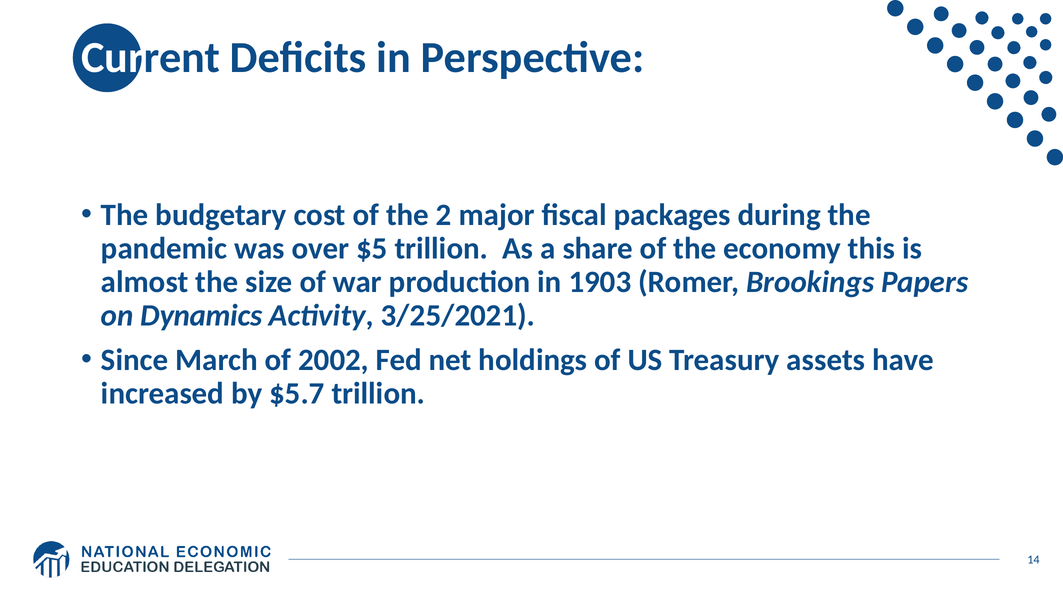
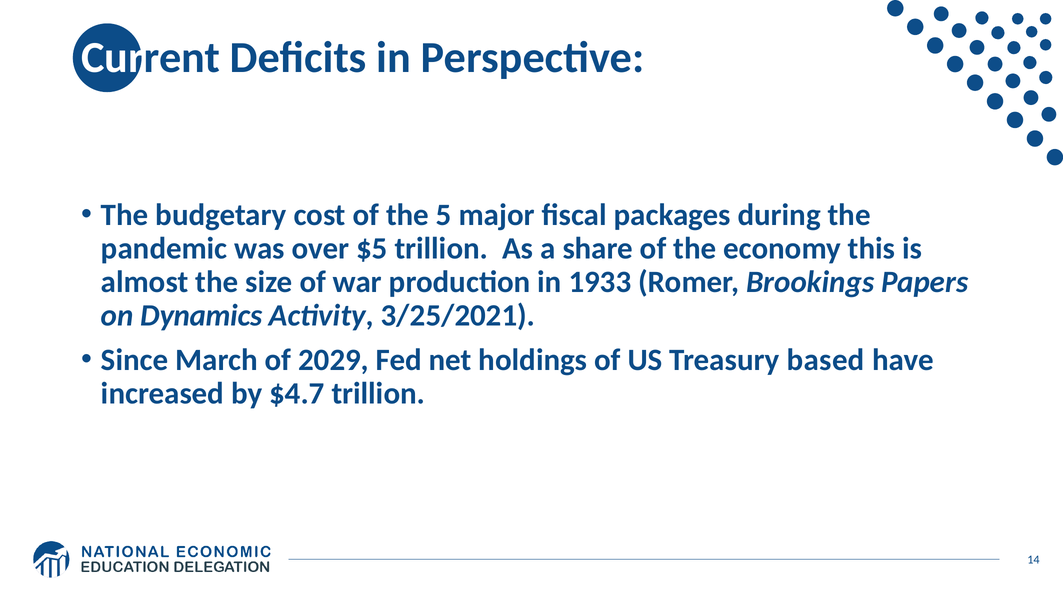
2: 2 -> 5 (444, 215)
1903: 1903 -> 1933 (600, 282)
2002: 2002 -> 2029 (334, 360)
assets: assets -> based (826, 360)
$5.7: $5.7 -> $4.7 (297, 393)
